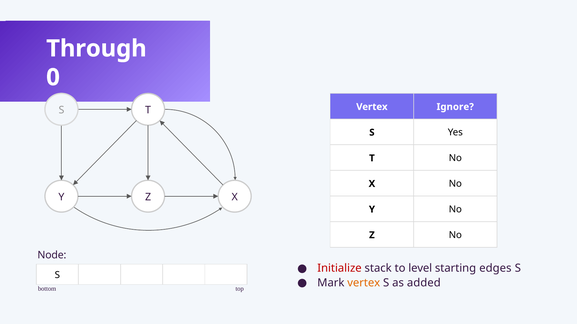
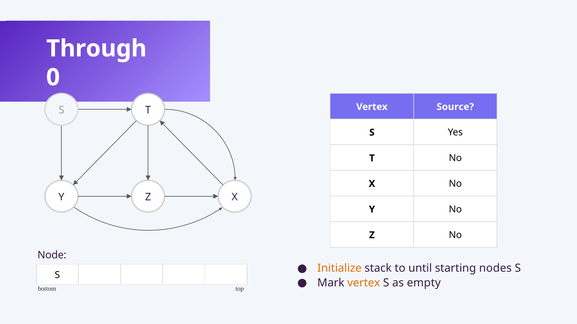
Ignore: Ignore -> Source (455, 107)
Initialize colour: red -> orange (339, 269)
level: level -> until (420, 269)
edges: edges -> nodes (495, 269)
added: added -> empty (424, 283)
